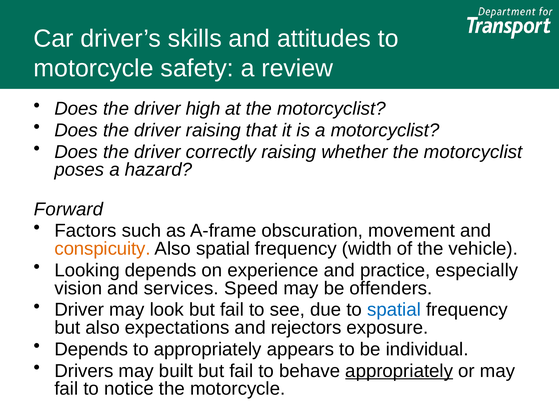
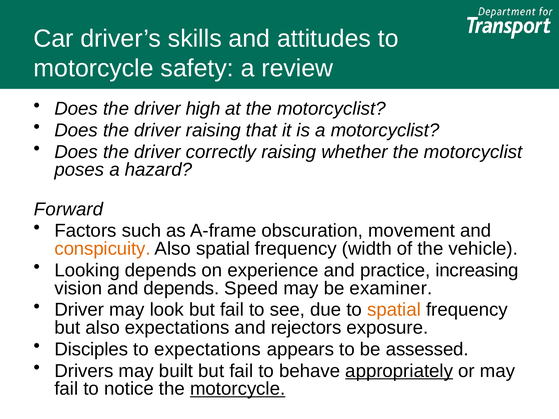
especially: especially -> increasing (477, 270)
and services: services -> depends (181, 288)
offenders: offenders -> examiner (391, 288)
spatial colour: blue -> orange (394, 310)
Depends: Depends -> Disciples (91, 349)
to appropriately: appropriately -> expectations (208, 349)
individual: individual -> assessed (427, 349)
motorcycle underline: none -> present (238, 389)
